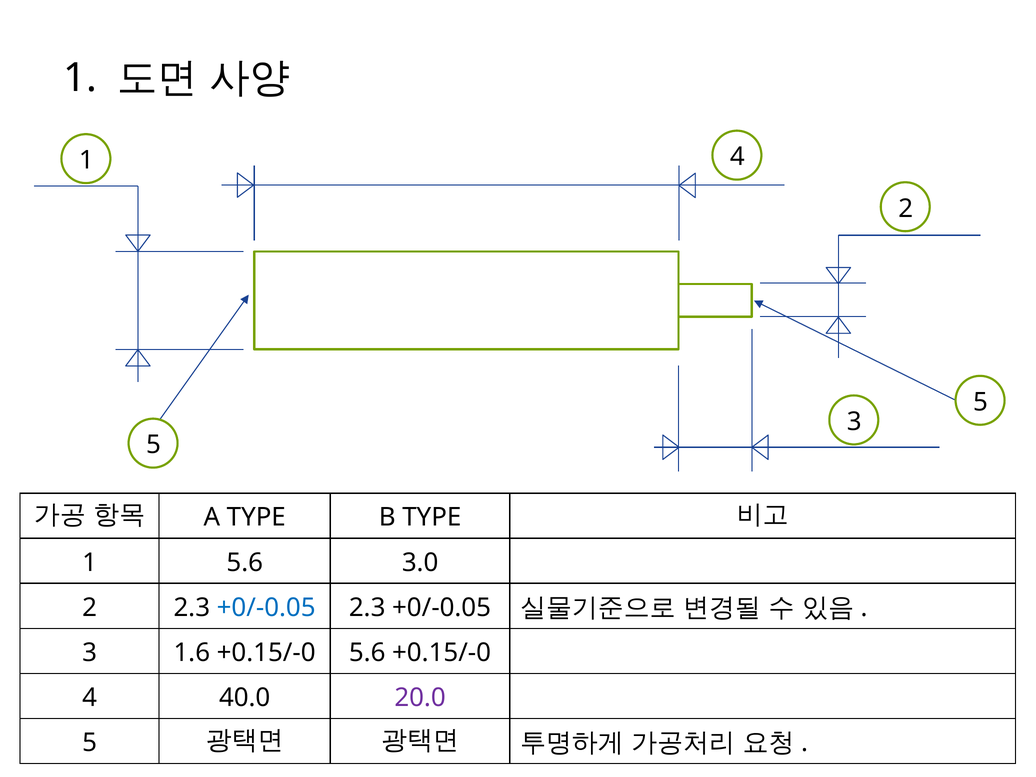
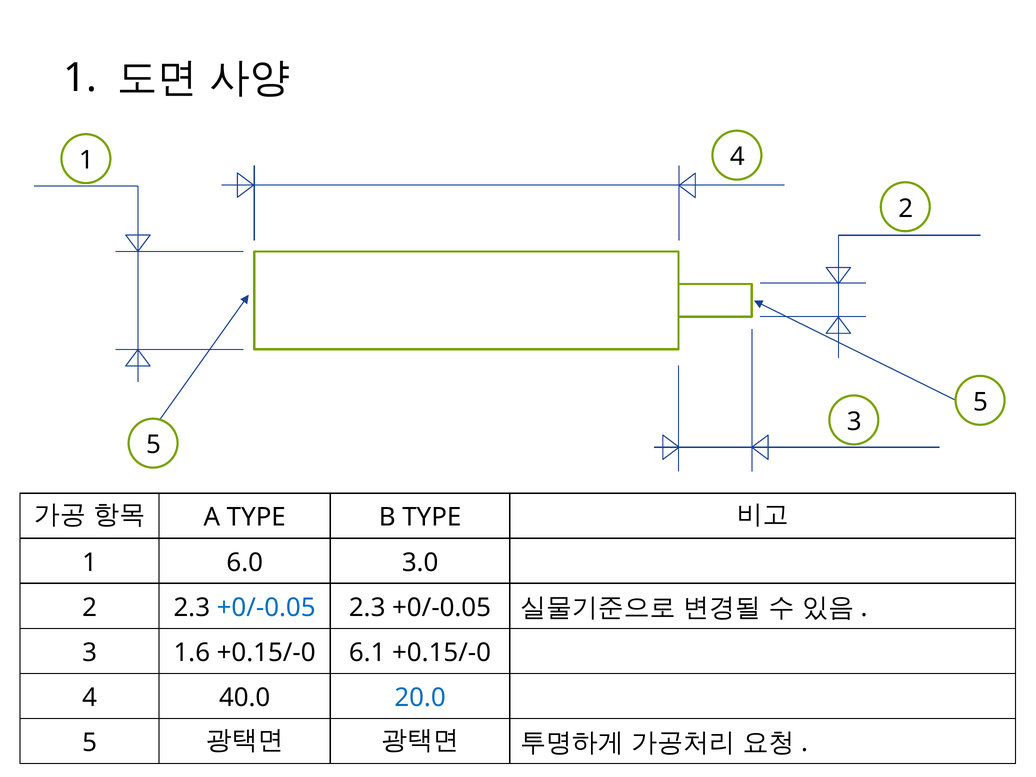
1 5.6: 5.6 -> 6.0 (245, 562)
+0.15/-0 5.6: 5.6 -> 6.1 (367, 653)
20.0 colour: purple -> blue (420, 698)
